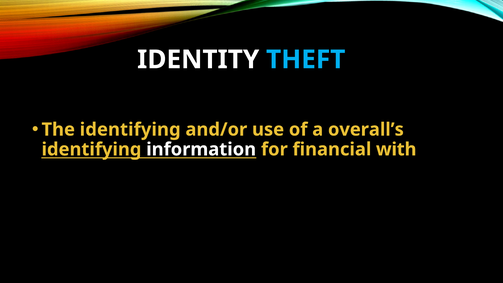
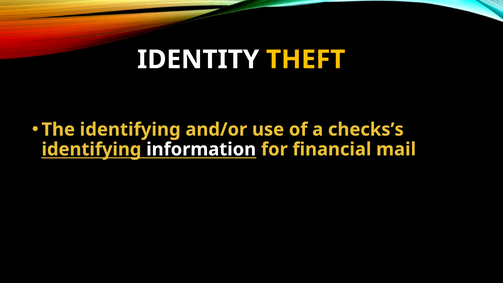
THEFT colour: light blue -> yellow (306, 60)
overall’s: overall’s -> checks’s (366, 130)
with: with -> mail (396, 149)
